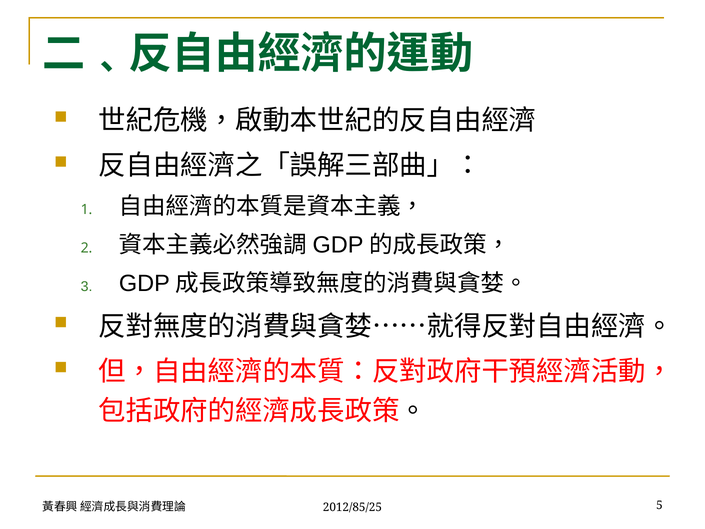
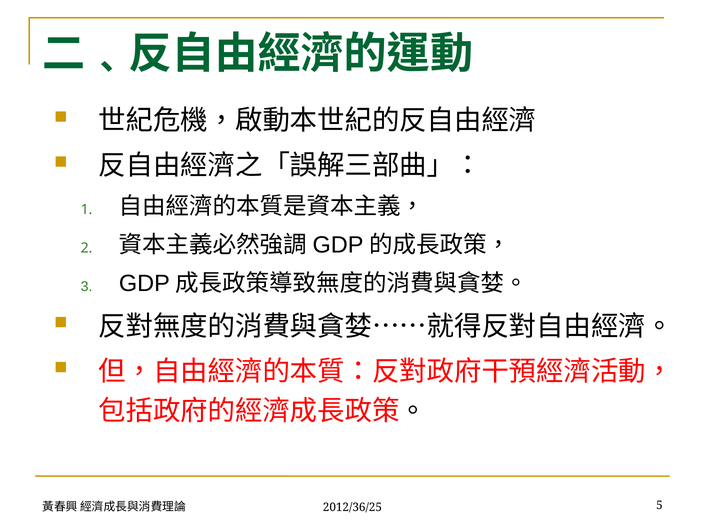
2012/85/25: 2012/85/25 -> 2012/36/25 (352, 507)
